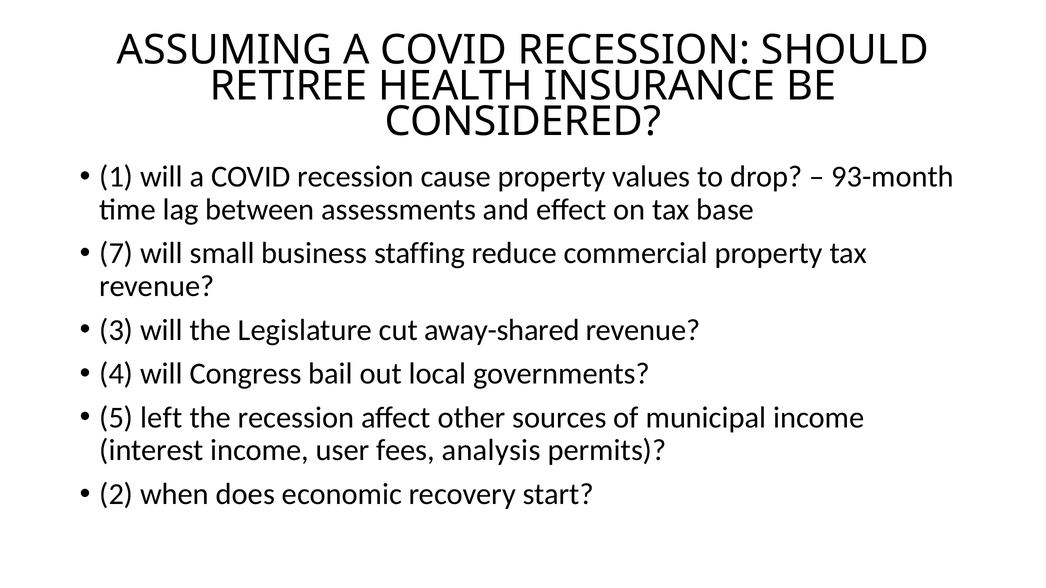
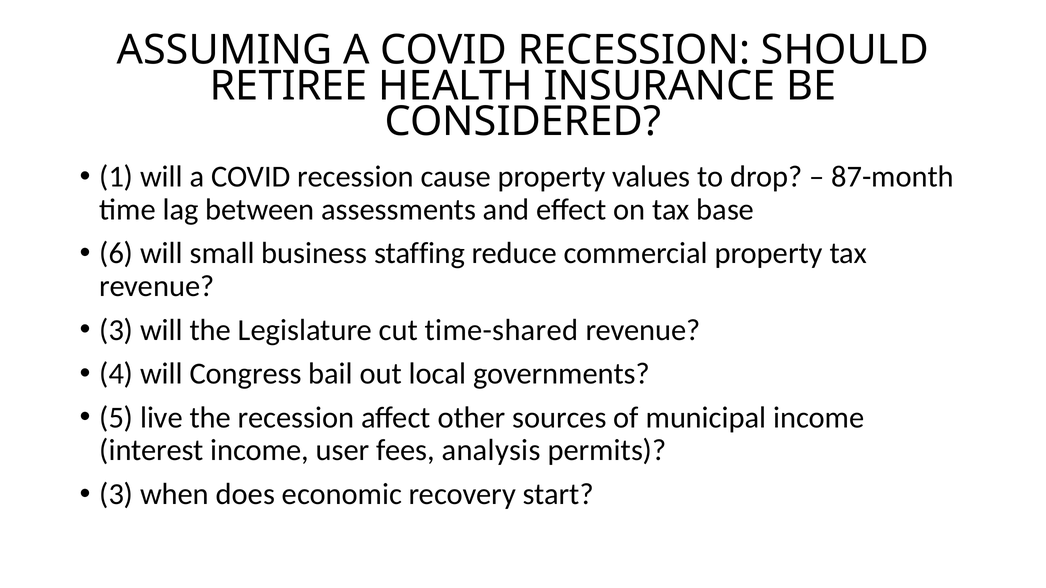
93-month: 93-month -> 87-month (893, 177)
7: 7 -> 6 (116, 253)
away-shared: away-shared -> time-shared (502, 330)
left: left -> live (161, 418)
2: 2 -> 3 (116, 494)
